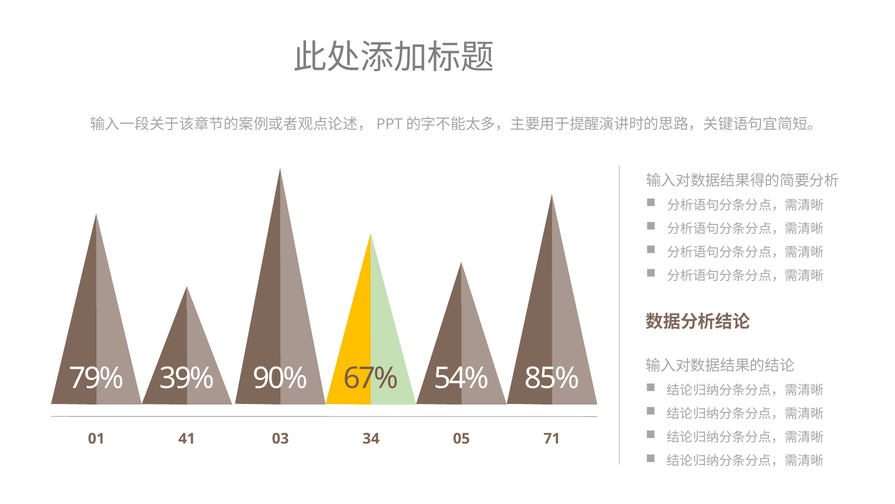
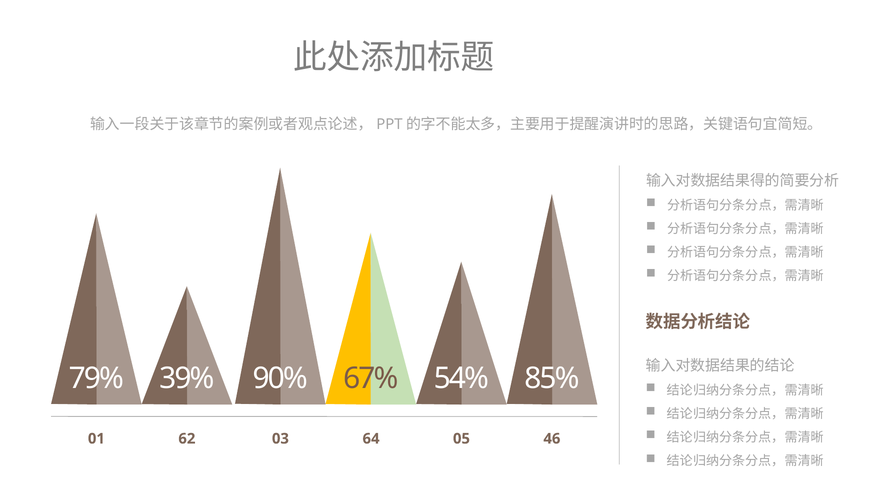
41: 41 -> 62 (187, 438)
34: 34 -> 64 (371, 438)
71: 71 -> 46 (552, 438)
